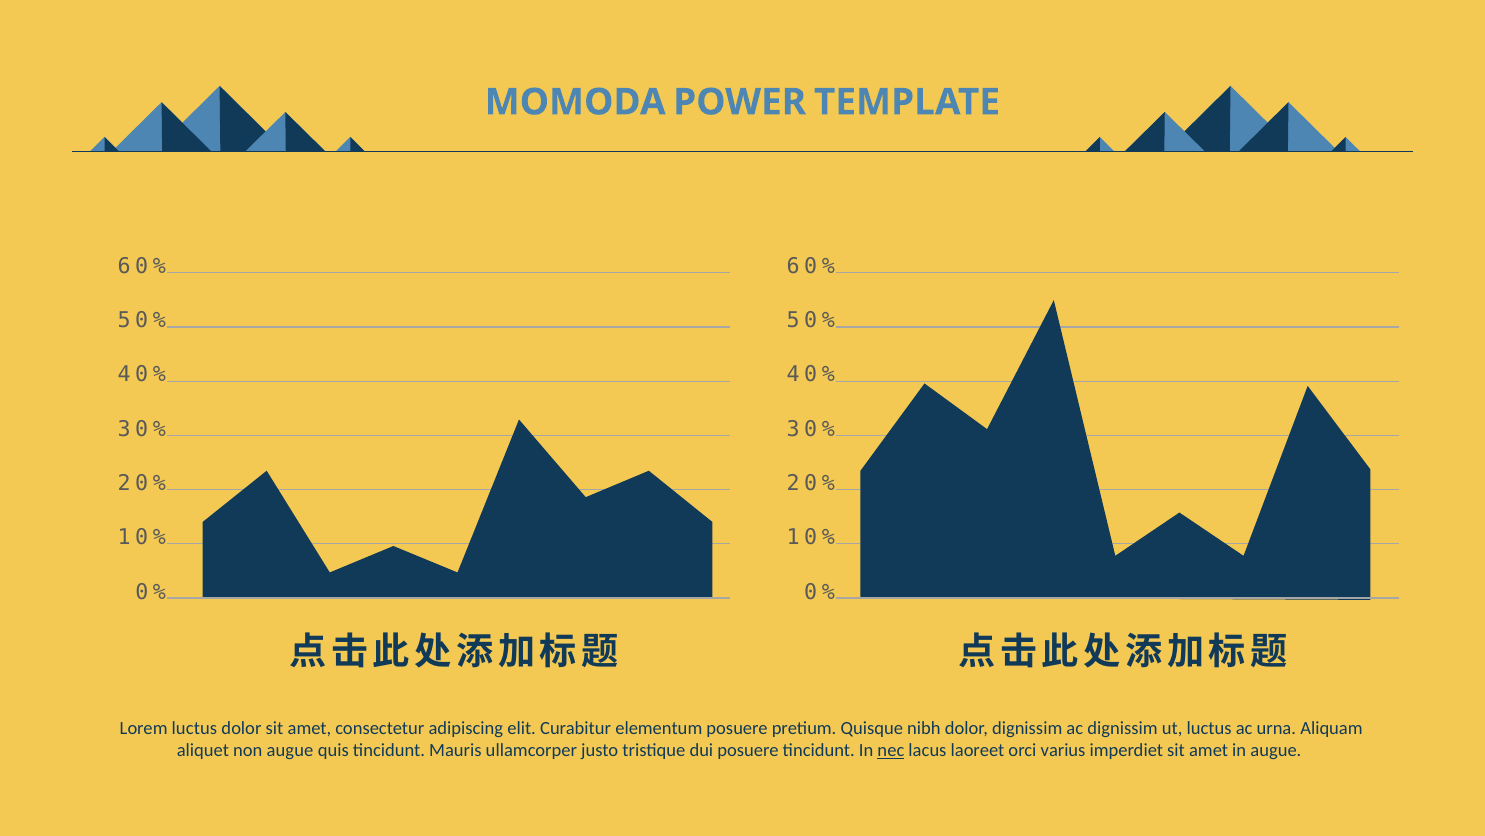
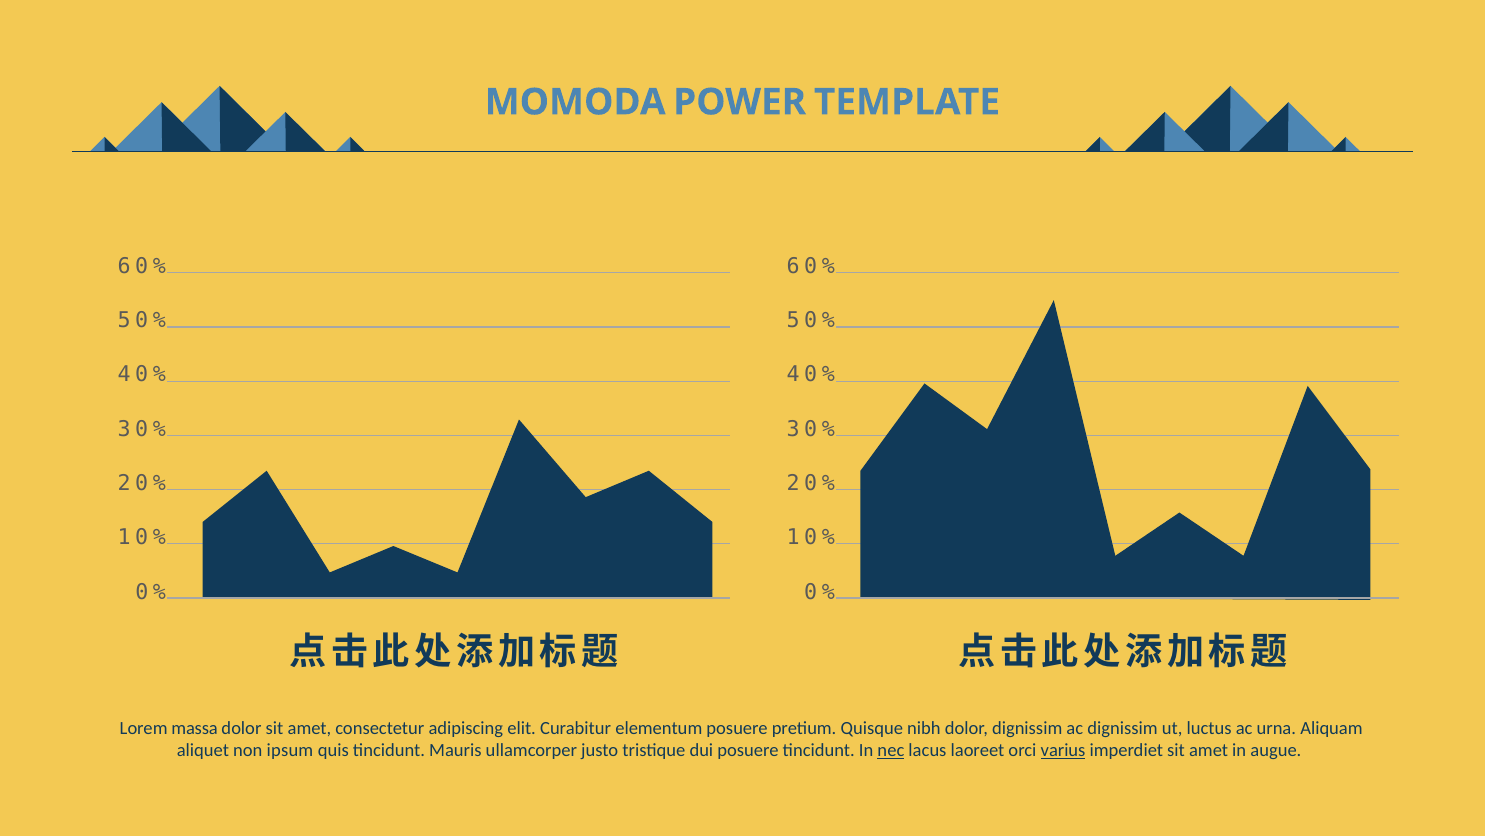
Lorem luctus: luctus -> massa (195, 728)
non augue: augue -> ipsum (290, 750)
varius underline: none -> present (1063, 750)
